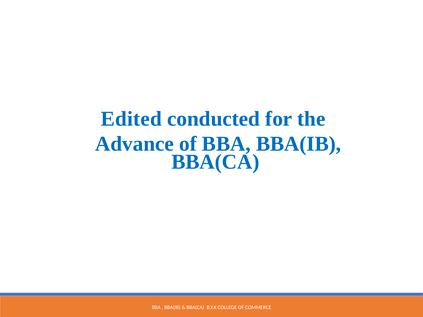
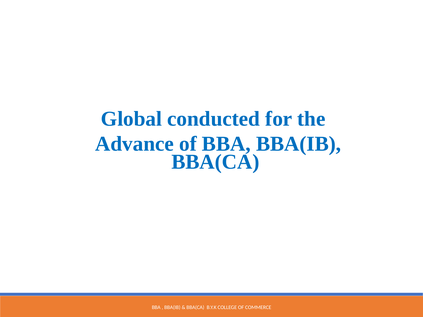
Edited: Edited -> Global (131, 119)
